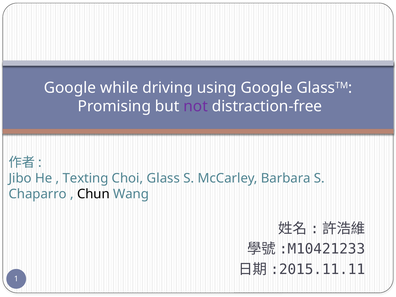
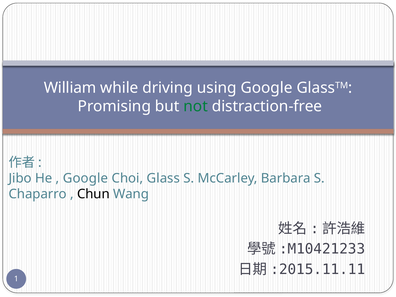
Google: Google -> William (70, 88)
not colour: purple -> green (196, 106)
Texting: Texting -> Google (85, 178)
